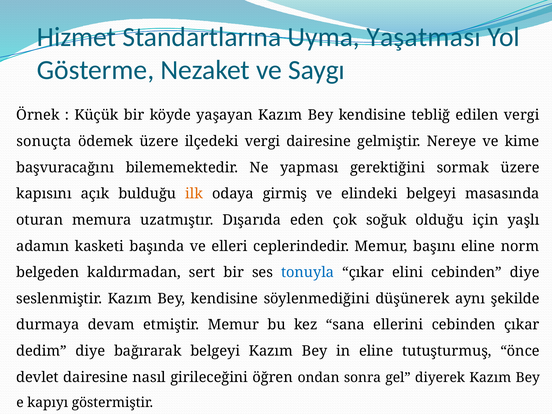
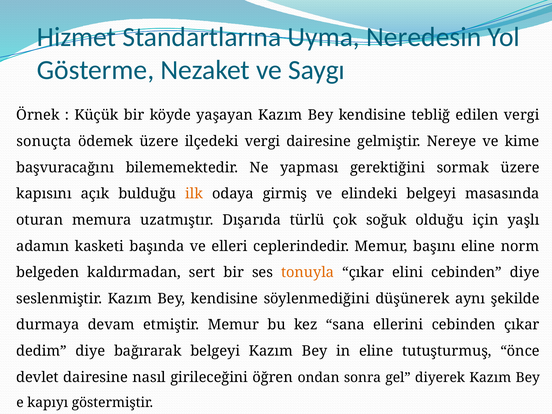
Yaşatması: Yaşatması -> Neredesin (424, 37)
eden: eden -> türlü (307, 220)
tonuyla colour: blue -> orange (308, 272)
